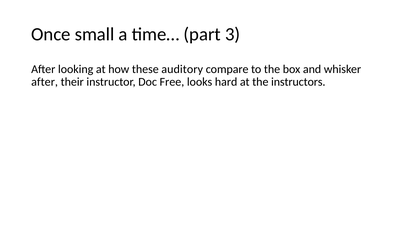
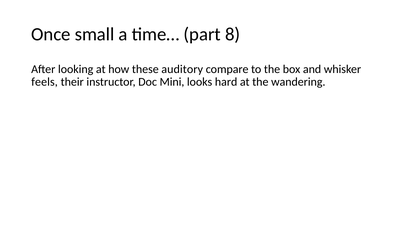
3: 3 -> 8 (233, 34)
after: after -> feels (45, 82)
Free: Free -> Mini (172, 82)
instructors: instructors -> wandering (298, 82)
